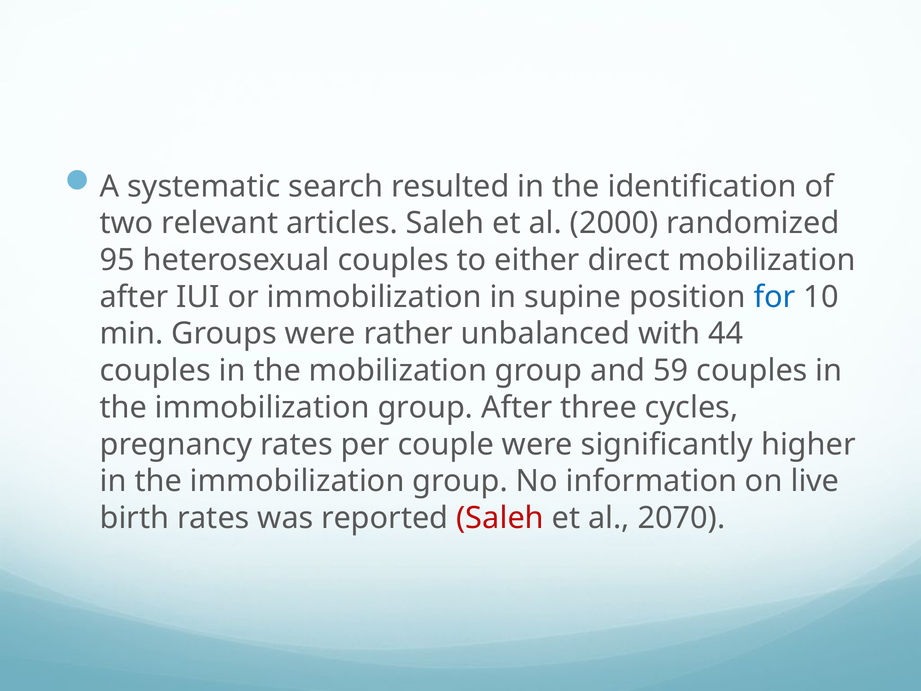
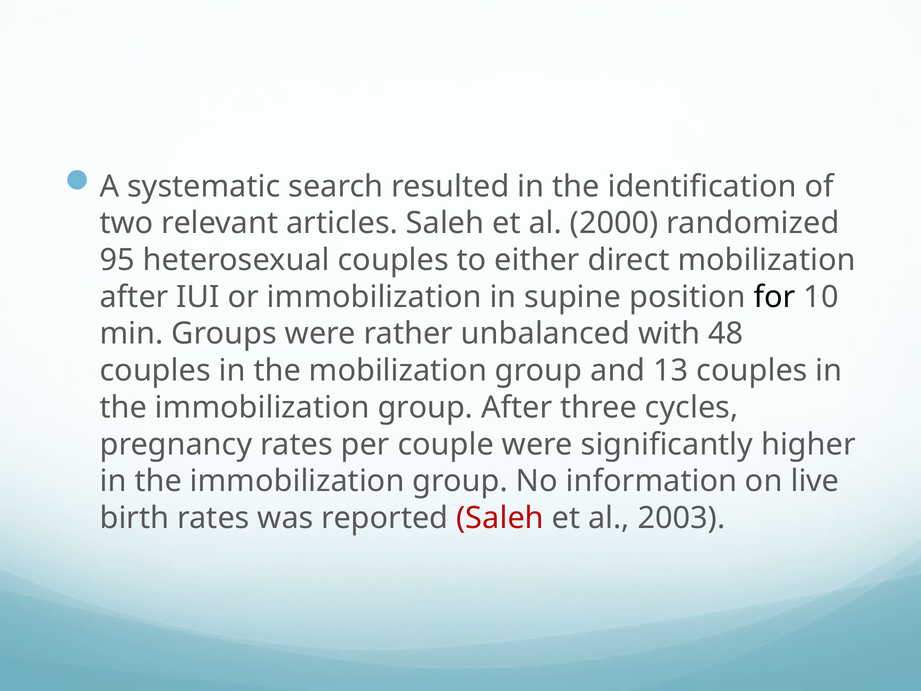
for colour: blue -> black (775, 297)
44: 44 -> 48 (726, 334)
59: 59 -> 13 (671, 371)
2070: 2070 -> 2003 (681, 518)
